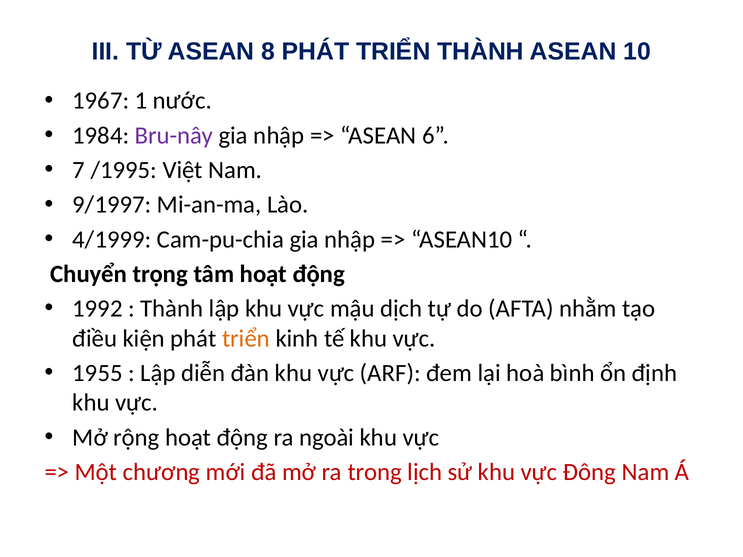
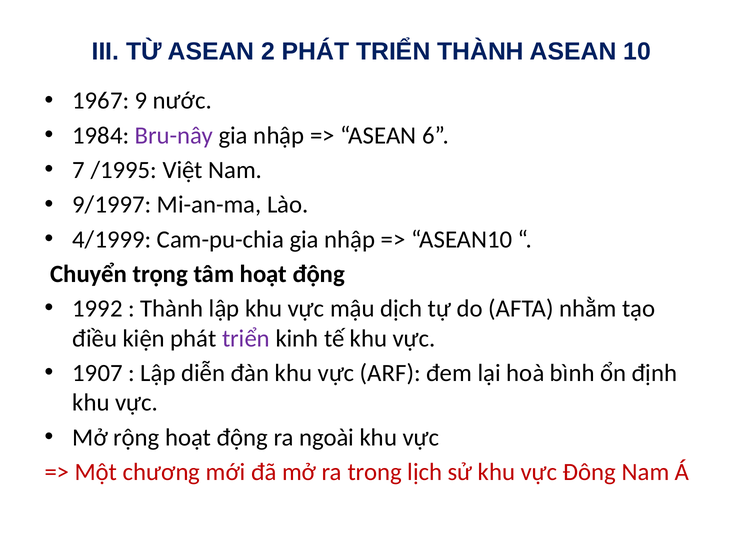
8: 8 -> 2 (268, 51)
1: 1 -> 9 (141, 101)
triển colour: orange -> purple (246, 339)
1955: 1955 -> 1907 (98, 373)
